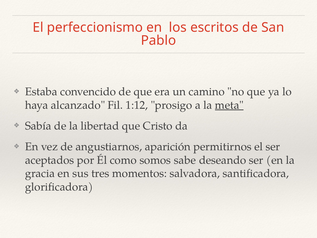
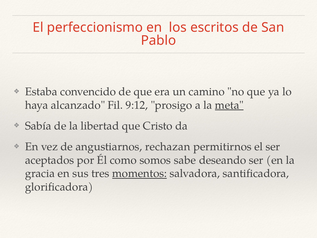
1:12: 1:12 -> 9:12 (137, 105)
aparición: aparición -> rechazan (168, 147)
momentos underline: none -> present (139, 173)
